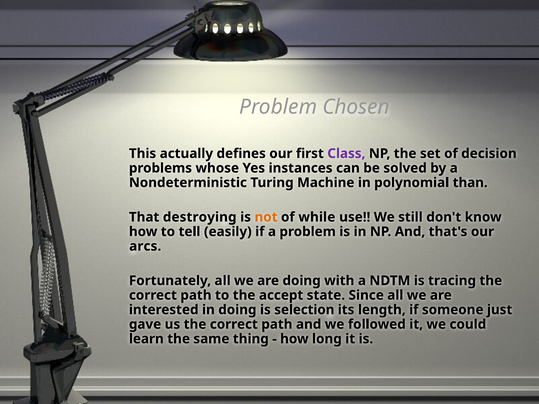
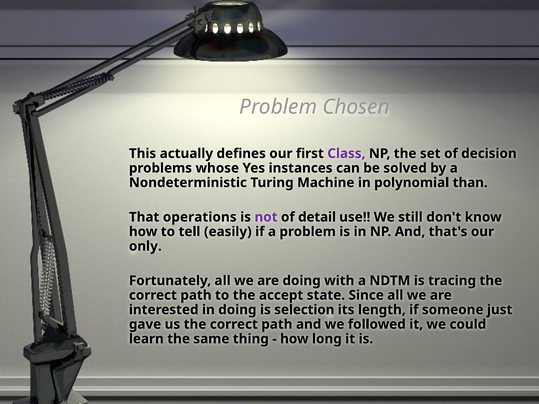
destroying: destroying -> operations (200, 217)
not colour: orange -> purple (266, 217)
while: while -> detail (317, 217)
arcs: arcs -> only (145, 246)
